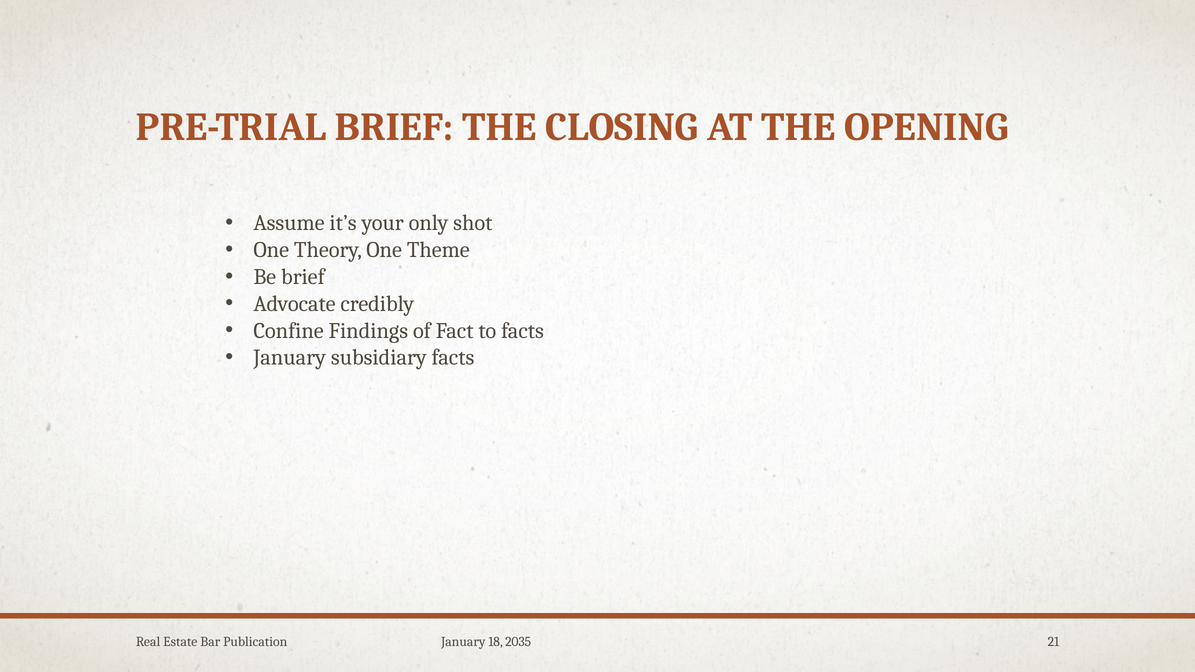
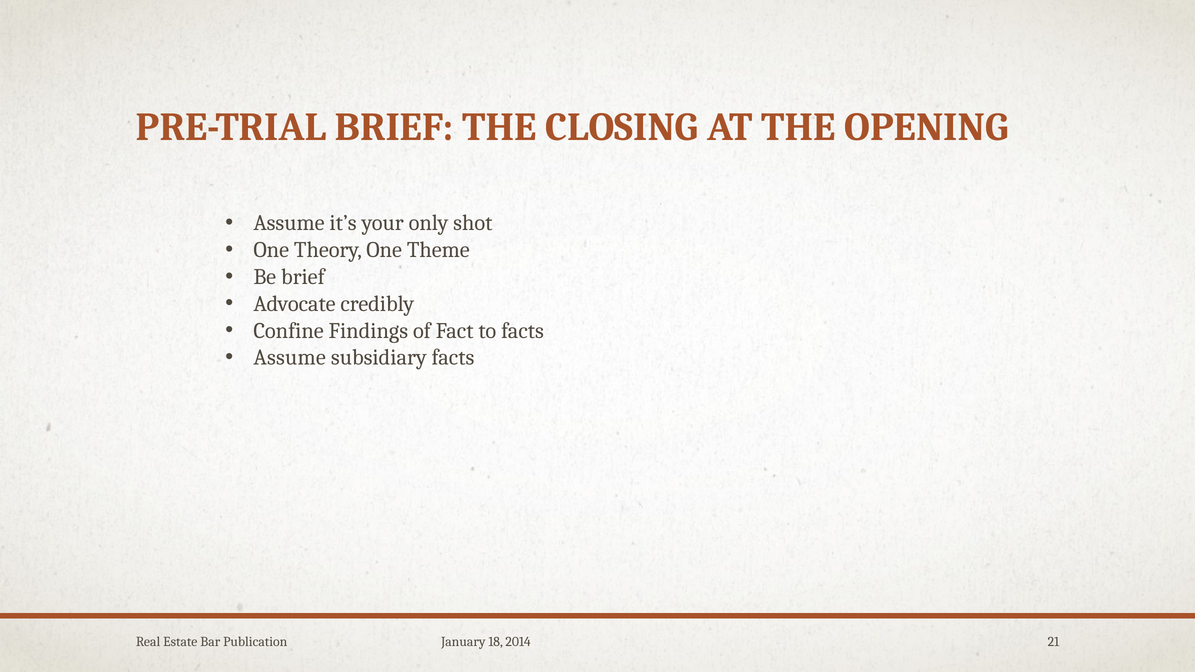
January: January -> Assume (290, 358)
2035: 2035 -> 2014 (518, 642)
